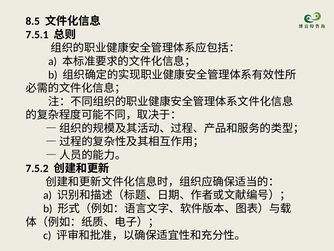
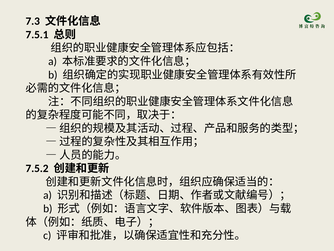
8.5: 8.5 -> 7.3 (33, 21)
